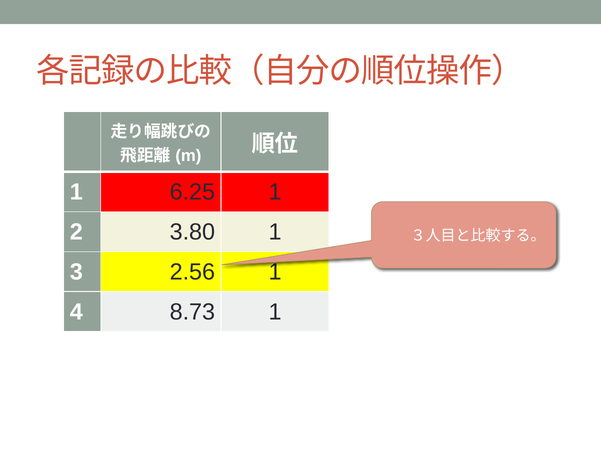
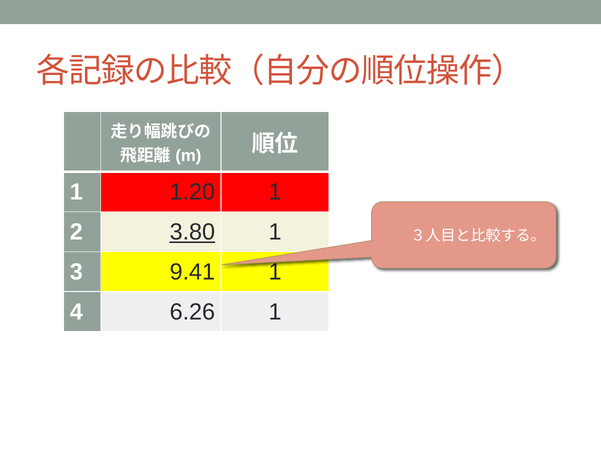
6.25: 6.25 -> 1.20 (192, 192)
3.80 underline: none -> present (192, 232)
2.56: 2.56 -> 9.41 (192, 272)
8.73: 8.73 -> 6.26 (192, 312)
